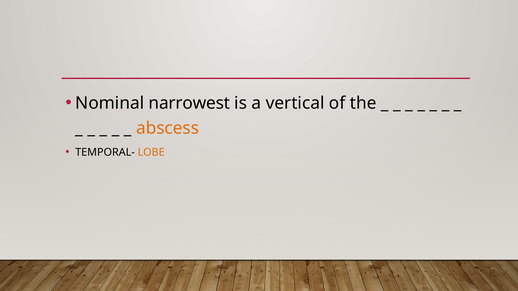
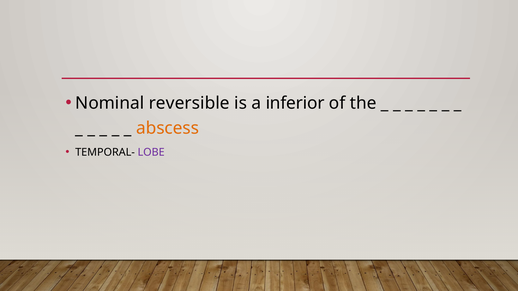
narrowest: narrowest -> reversible (189, 103)
vertical: vertical -> inferior (295, 103)
LOBE colour: orange -> purple (151, 153)
